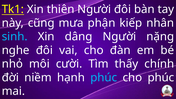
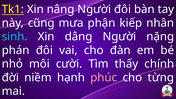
thiên: thiên -> nâng (61, 9)
nghe: nghe -> phán (16, 50)
phúc colour: light blue -> pink (104, 78)
cho phúc: phúc -> từng (161, 78)
